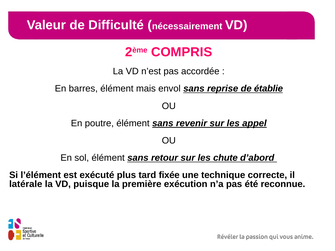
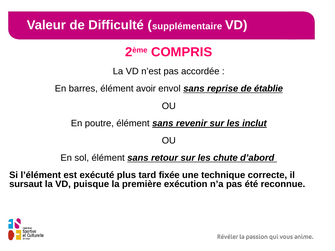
nécessairement: nécessairement -> supplémentaire (187, 26)
mais: mais -> avoir (146, 89)
appel: appel -> inclut (254, 123)
latérale: latérale -> sursaut (26, 184)
